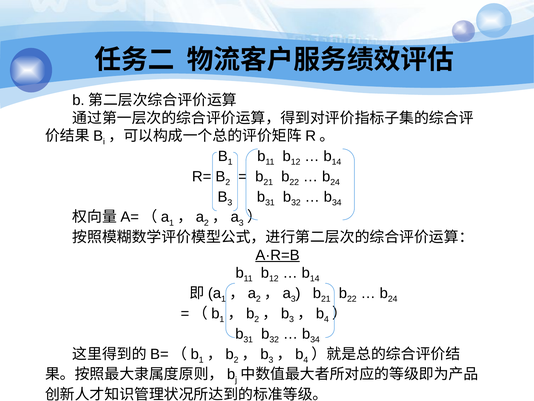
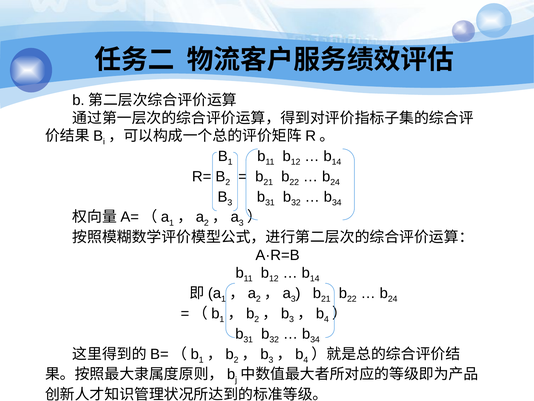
A·R=B underline: present -> none (278, 255)
